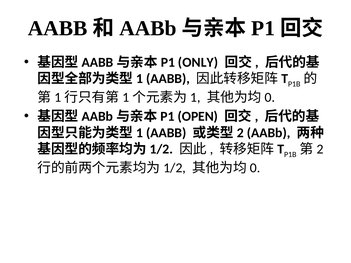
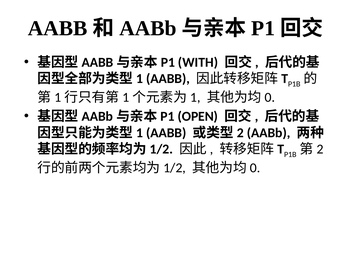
ONLY: ONLY -> WITH (198, 62)
